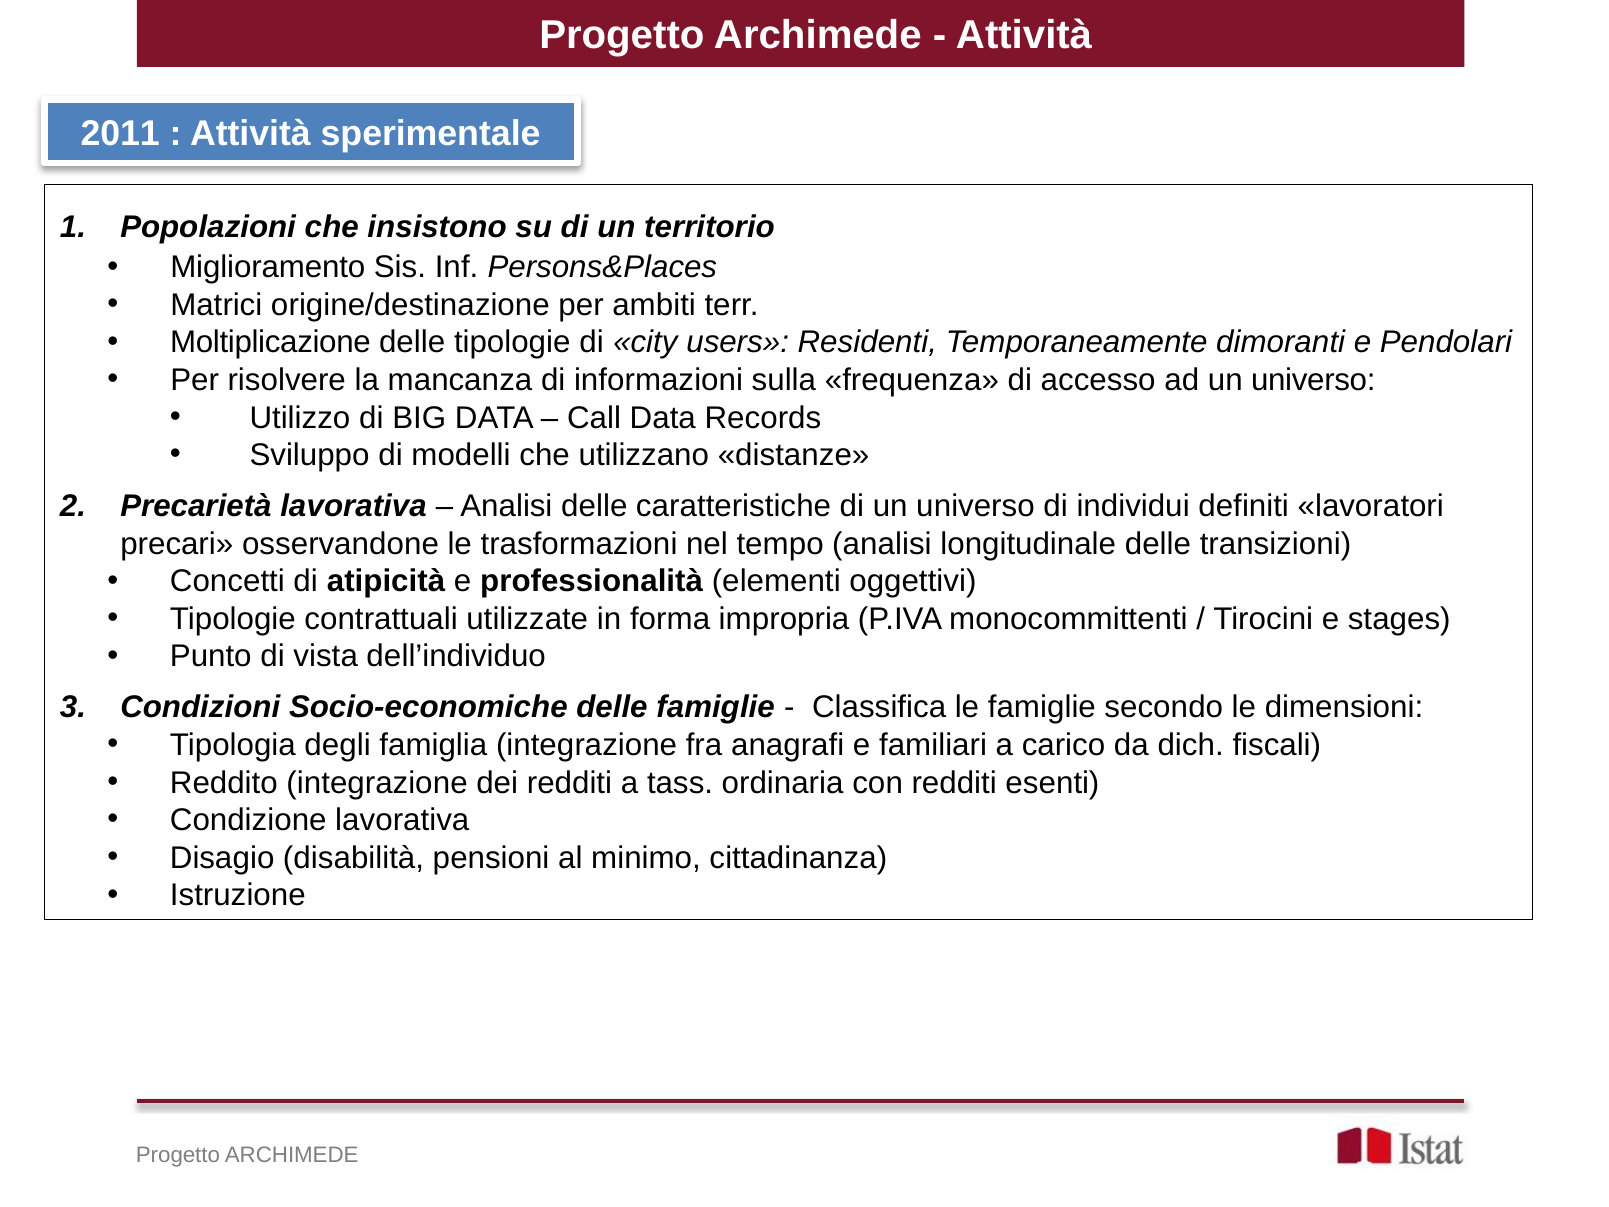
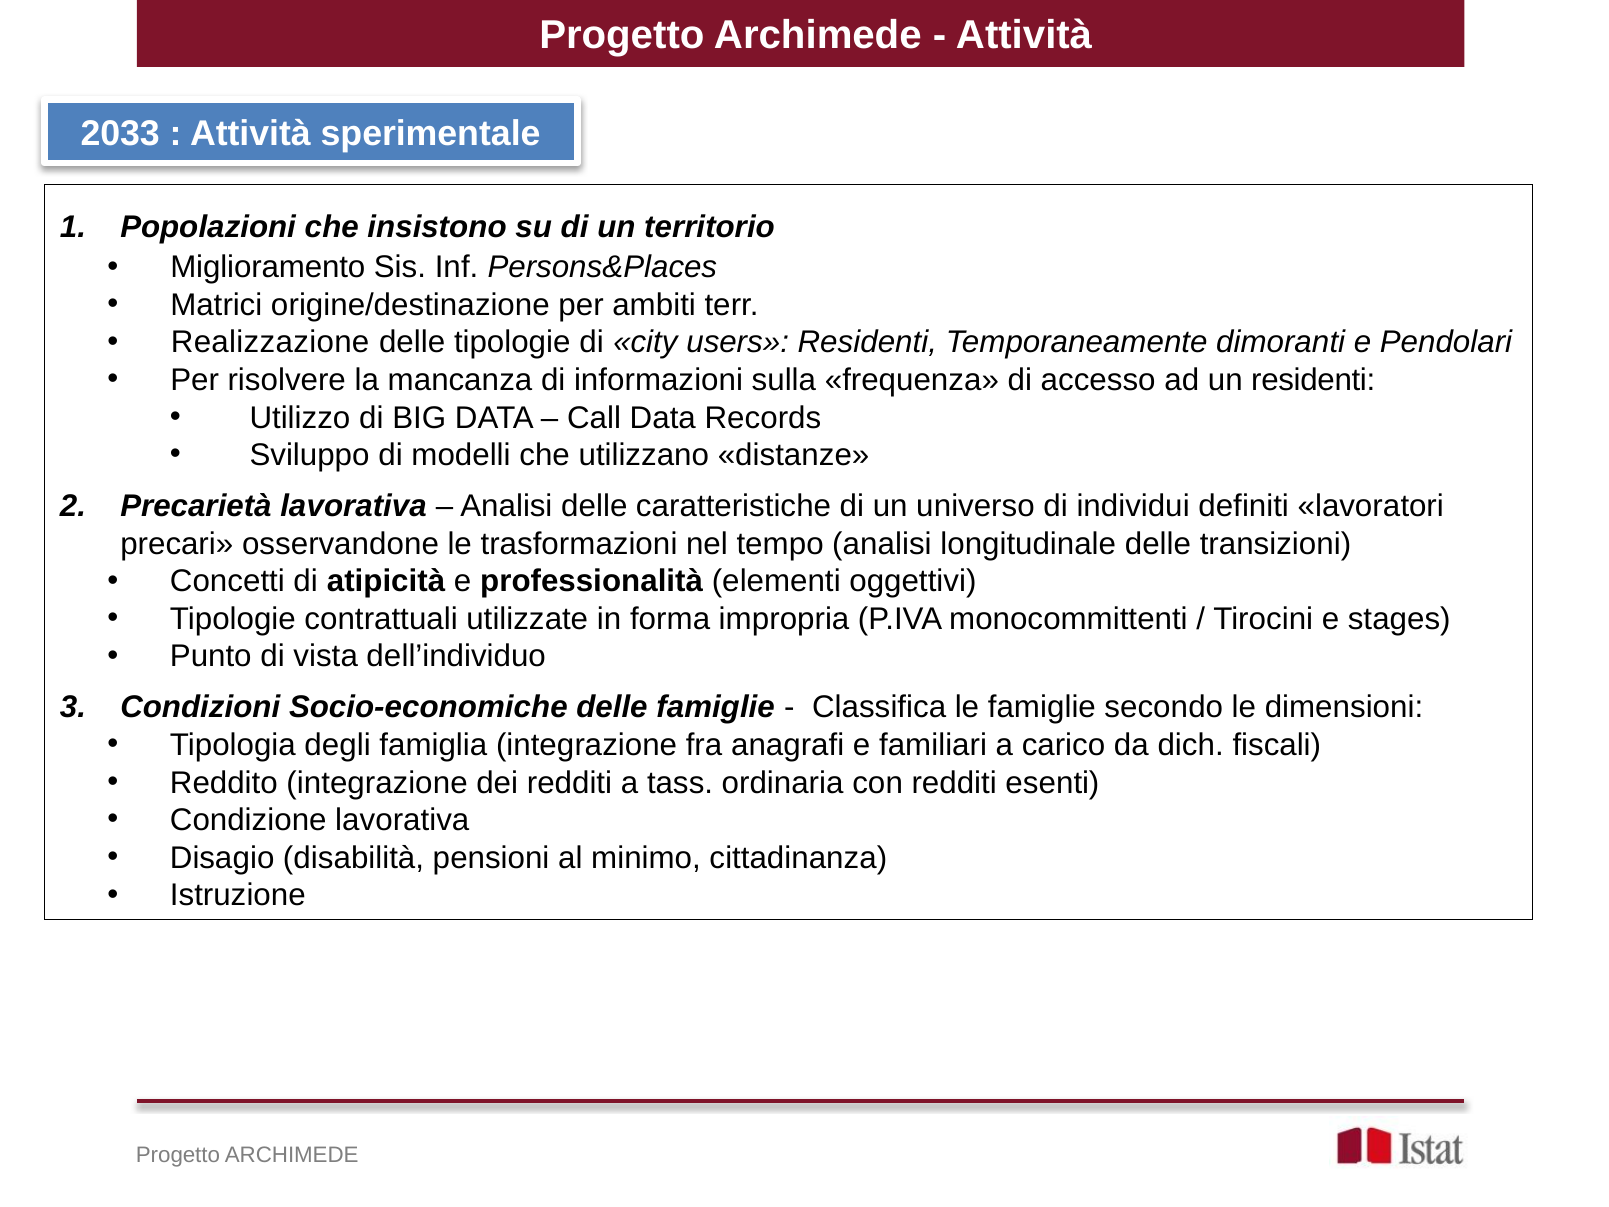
2011: 2011 -> 2033 (120, 134)
Moltiplicazione: Moltiplicazione -> Realizzazione (270, 343)
ad un universo: universo -> residenti (1313, 380)
